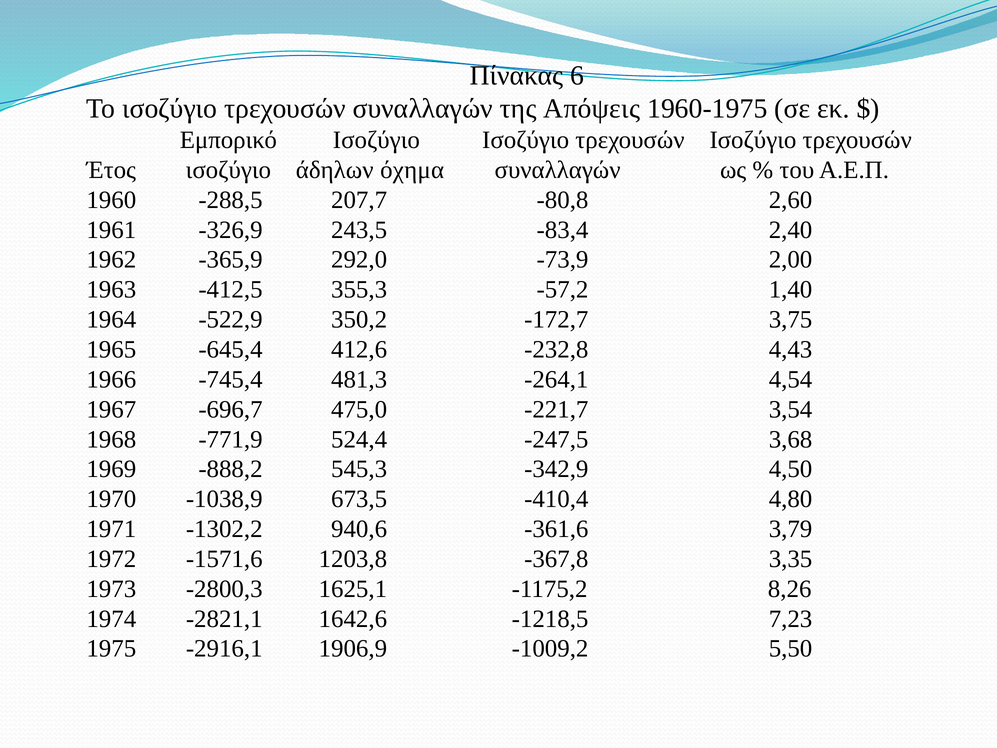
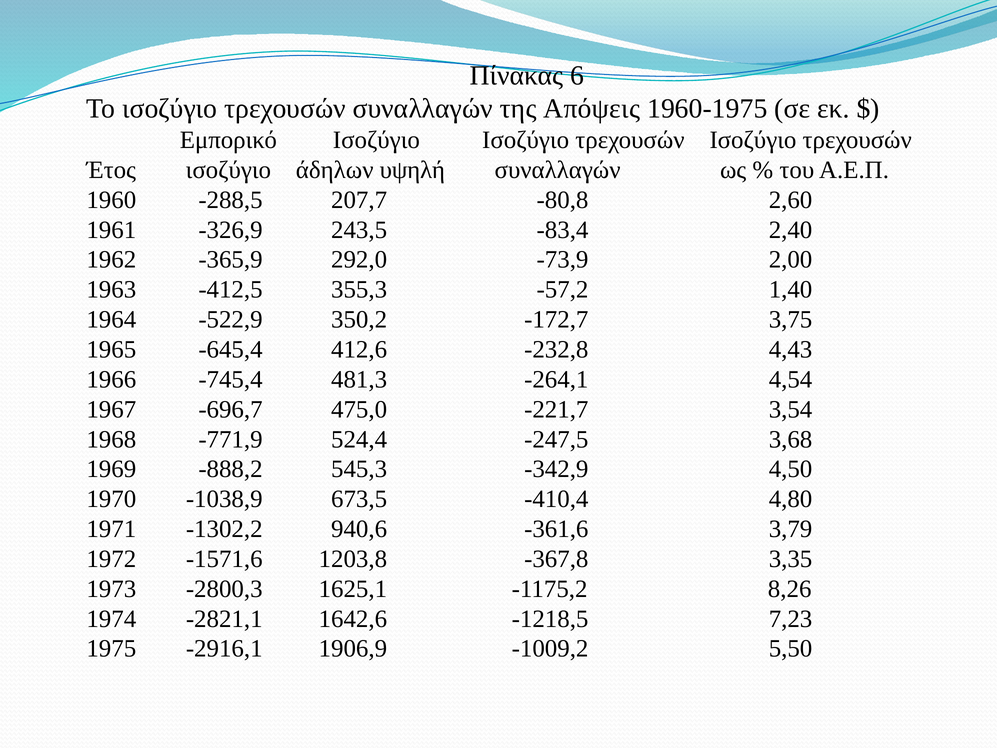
όχημα: όχημα -> υψηλή (412, 170)
